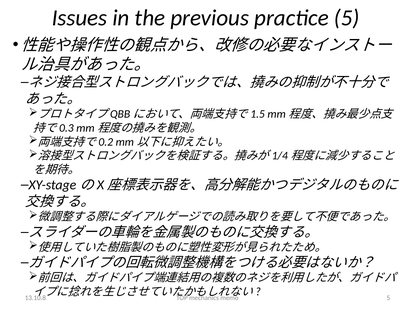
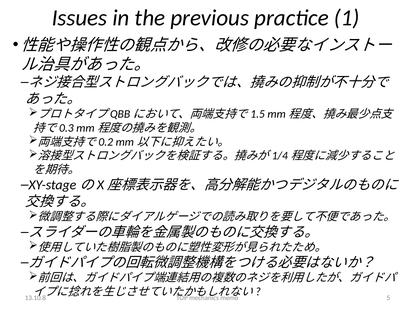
practice 5: 5 -> 1 (347, 18)
